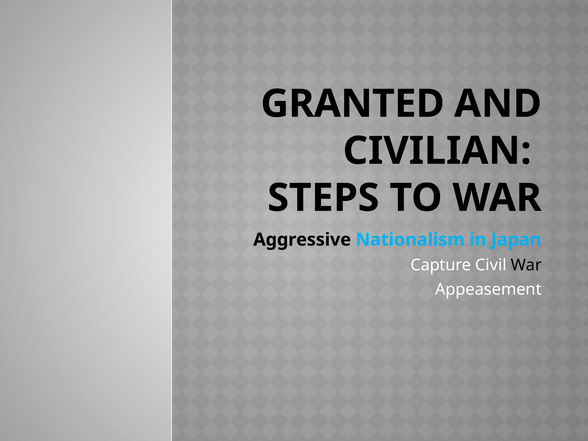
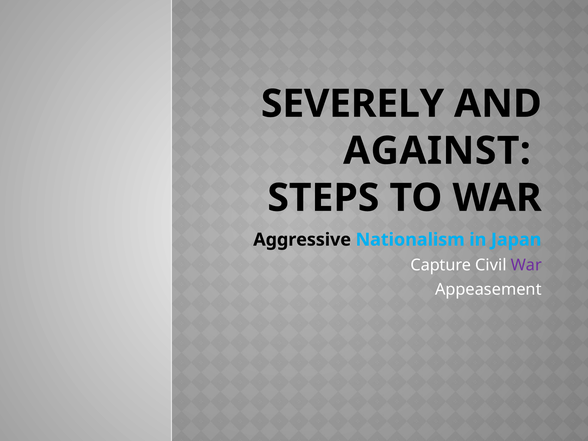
GRANTED: GRANTED -> SEVERELY (353, 104)
CIVILIAN: CIVILIAN -> AGAINST (437, 151)
War colour: black -> purple (526, 265)
